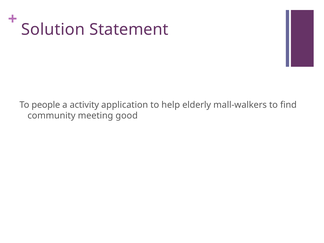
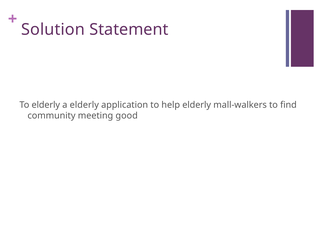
To people: people -> elderly (46, 105)
a activity: activity -> elderly (84, 105)
